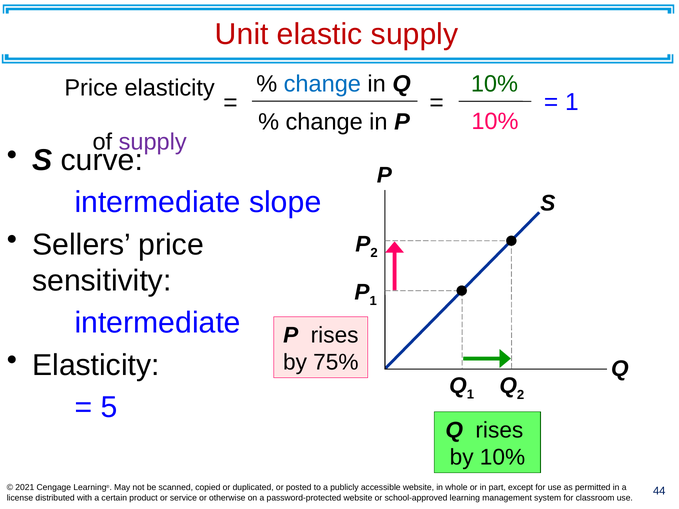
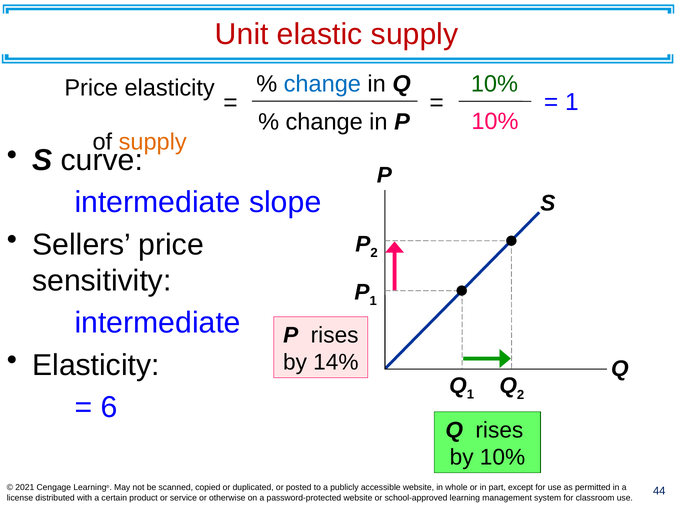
supply colour: purple -> orange (153, 142)
75%: 75% -> 14% (336, 363)
5: 5 -> 6 (109, 408)
